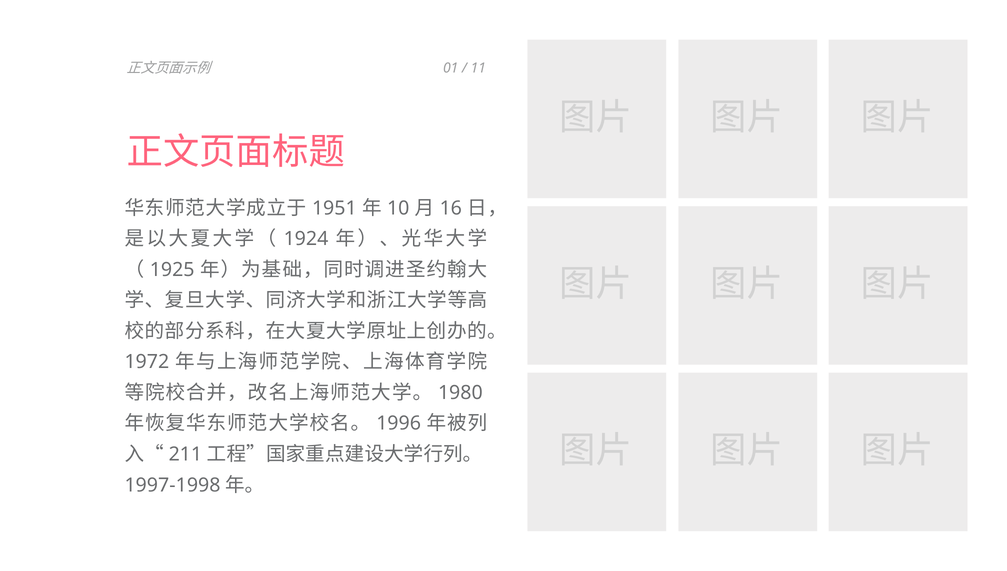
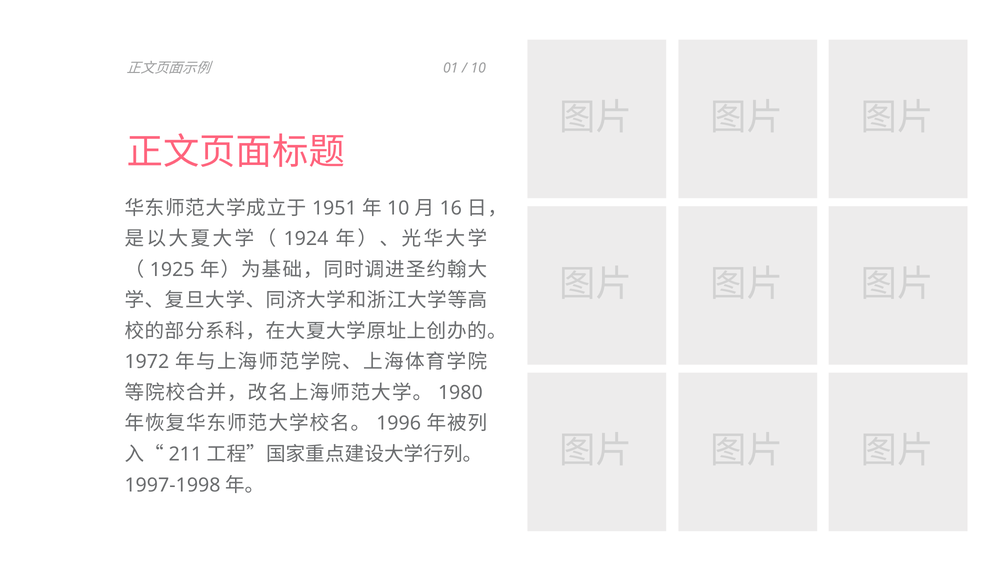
11: 11 -> 10 (478, 68)
